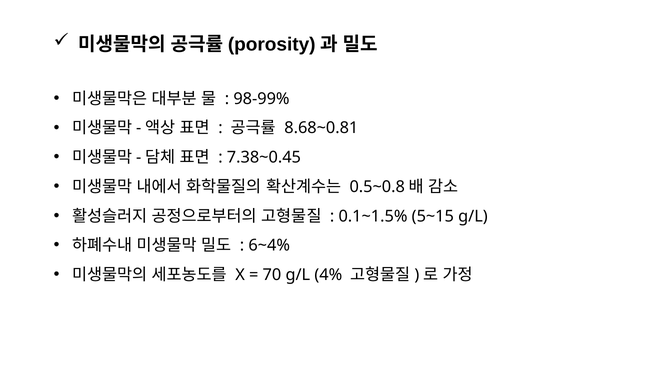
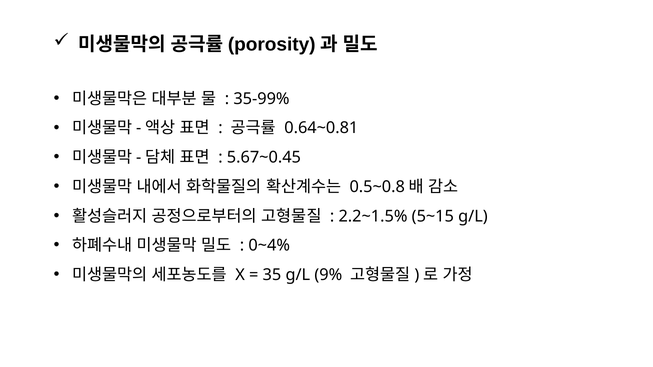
98-99%: 98-99% -> 35-99% (261, 99)
8.68~0.81: 8.68~0.81 -> 0.64~0.81 (321, 128)
7.38~0.45: 7.38~0.45 -> 5.67~0.45 (264, 158)
0.1~1.5%: 0.1~1.5% -> 2.2~1.5% (373, 216)
6~4%: 6~4% -> 0~4% (269, 246)
70: 70 -> 35 (272, 275)
4%: 4% -> 9% (328, 275)
